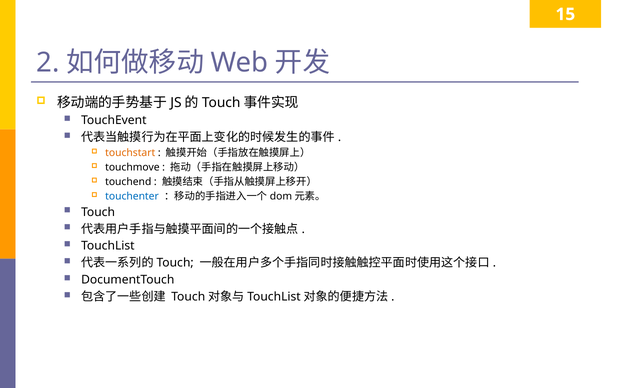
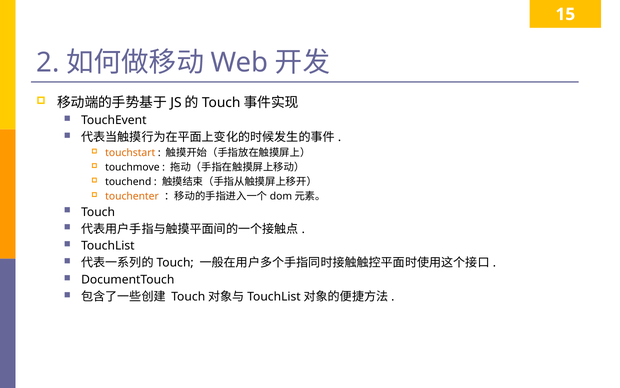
touchenter colour: blue -> orange (132, 196)
